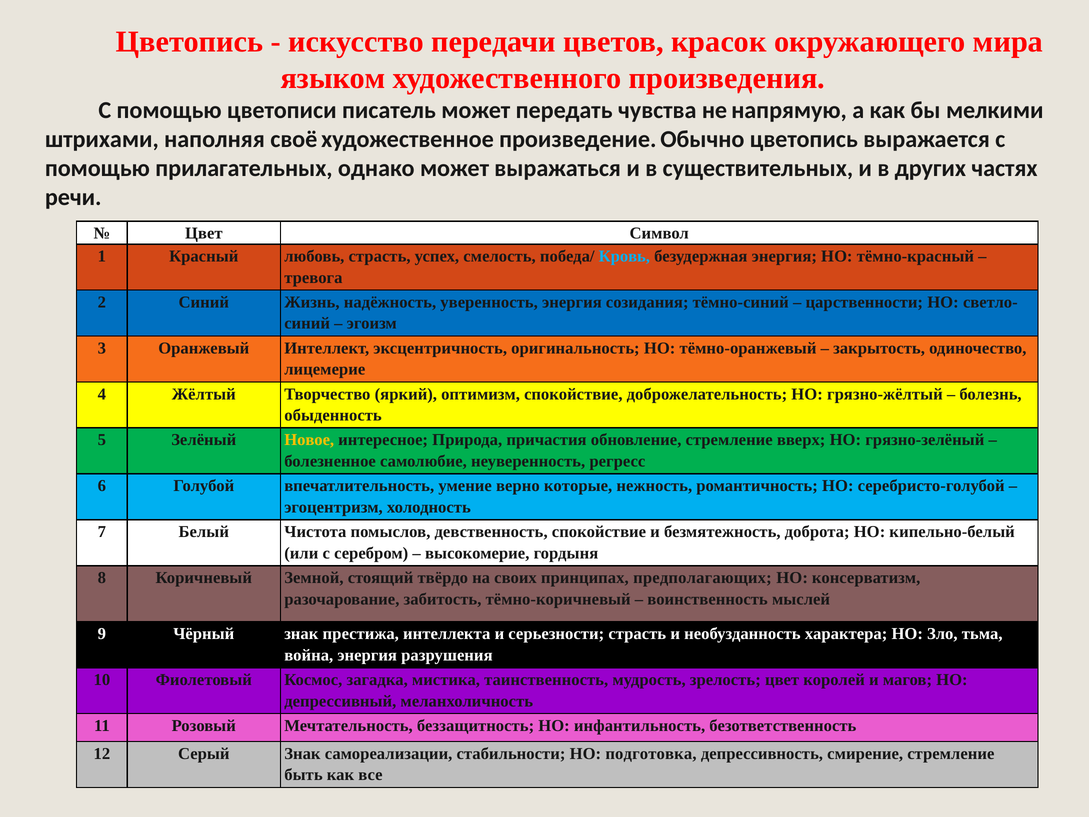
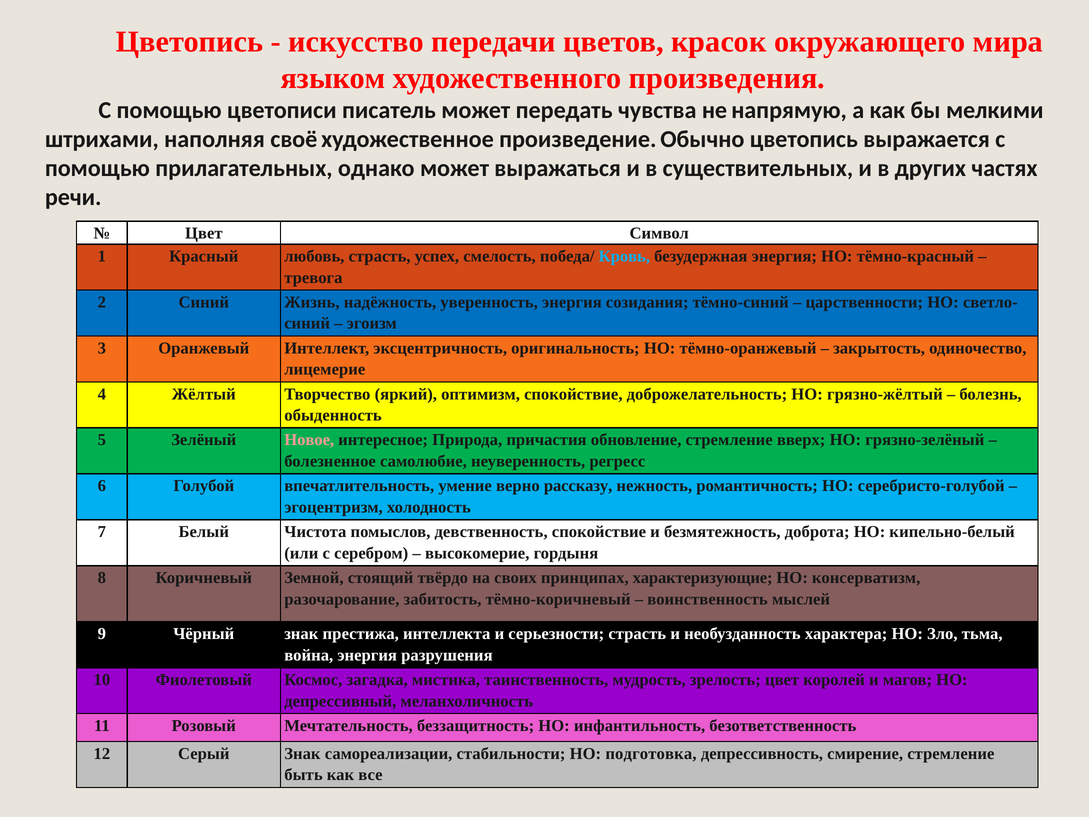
Новое colour: yellow -> pink (309, 440)
которые: которые -> рассказу (578, 486)
предполагающих: предполагающих -> характеризующие (703, 578)
